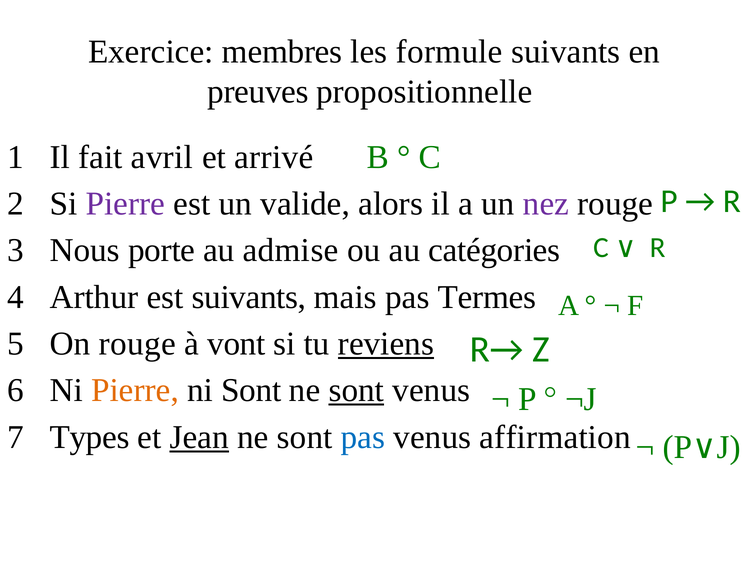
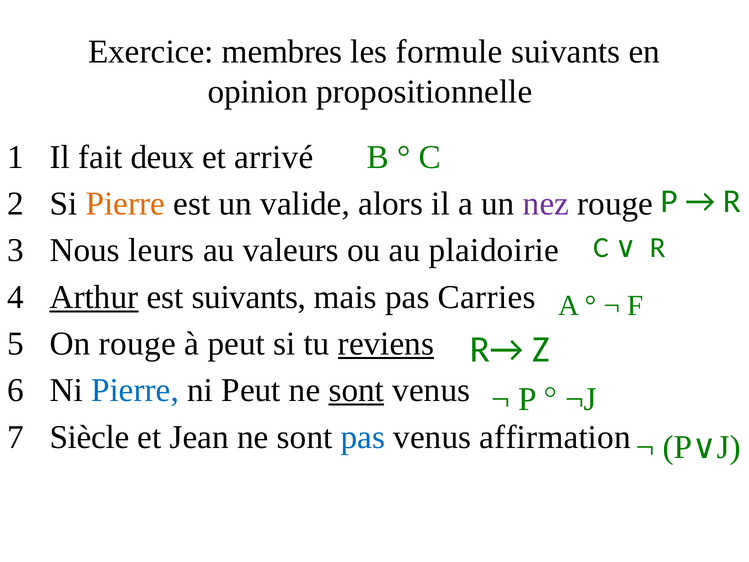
preuves: preuves -> opinion (258, 92)
avril: avril -> deux (162, 157)
Pierre colour: purple -> orange (125, 204)
porte: porte -> leurs (161, 250)
admise: admise -> valeurs (291, 250)
catégories: catégories -> plaidoirie (494, 250)
Arthur underline: none -> present (94, 297)
Termes: Termes -> Carries (487, 297)
à vont: vont -> peut (236, 344)
Pierre colour: orange -> blue (135, 390)
ni Sont: Sont -> Peut (251, 390)
Types: Types -> Siècle (89, 437)
Jean underline: present -> none (199, 437)
